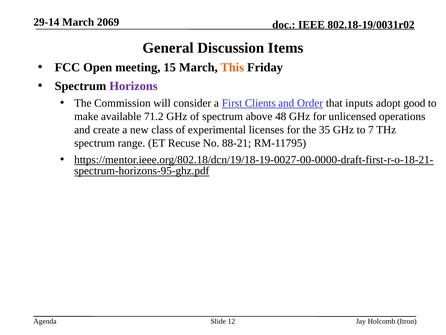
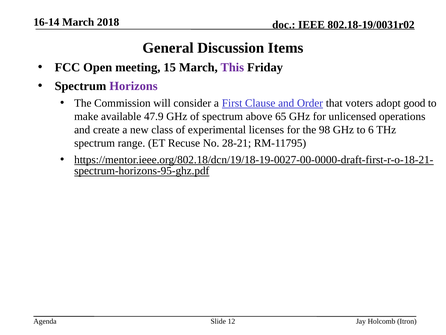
29-14: 29-14 -> 16-14 (46, 22)
2069: 2069 -> 2018 (108, 22)
This colour: orange -> purple (232, 67)
Clients: Clients -> Clause (260, 103)
inputs: inputs -> voters (359, 103)
71.2: 71.2 -> 47.9 (154, 116)
48: 48 -> 65 (281, 116)
35: 35 -> 98 (325, 130)
7: 7 -> 6 (371, 130)
88-21: 88-21 -> 28-21 (237, 143)
